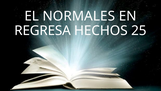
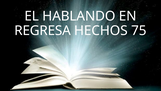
NORMALES: NORMALES -> HABLANDO (79, 16)
25: 25 -> 75 (139, 31)
